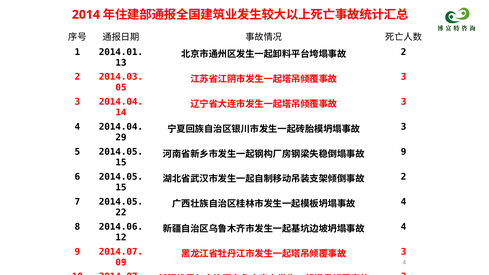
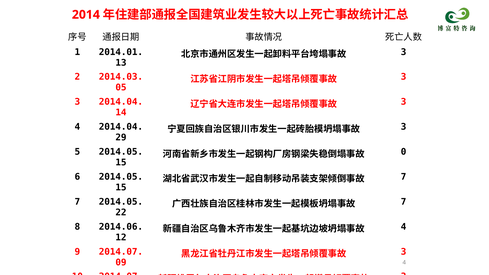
2: 2 -> 3 (404, 52)
9: 9 -> 0 (404, 152)
2: 2 -> 7 (404, 177)
4: 4 -> 7 (404, 202)
